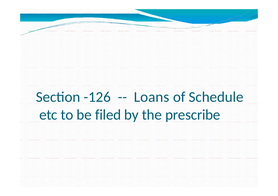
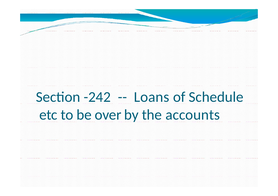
-126: -126 -> -242 (97, 97)
filed: filed -> over (108, 115)
prescribe: prescribe -> accounts (193, 115)
